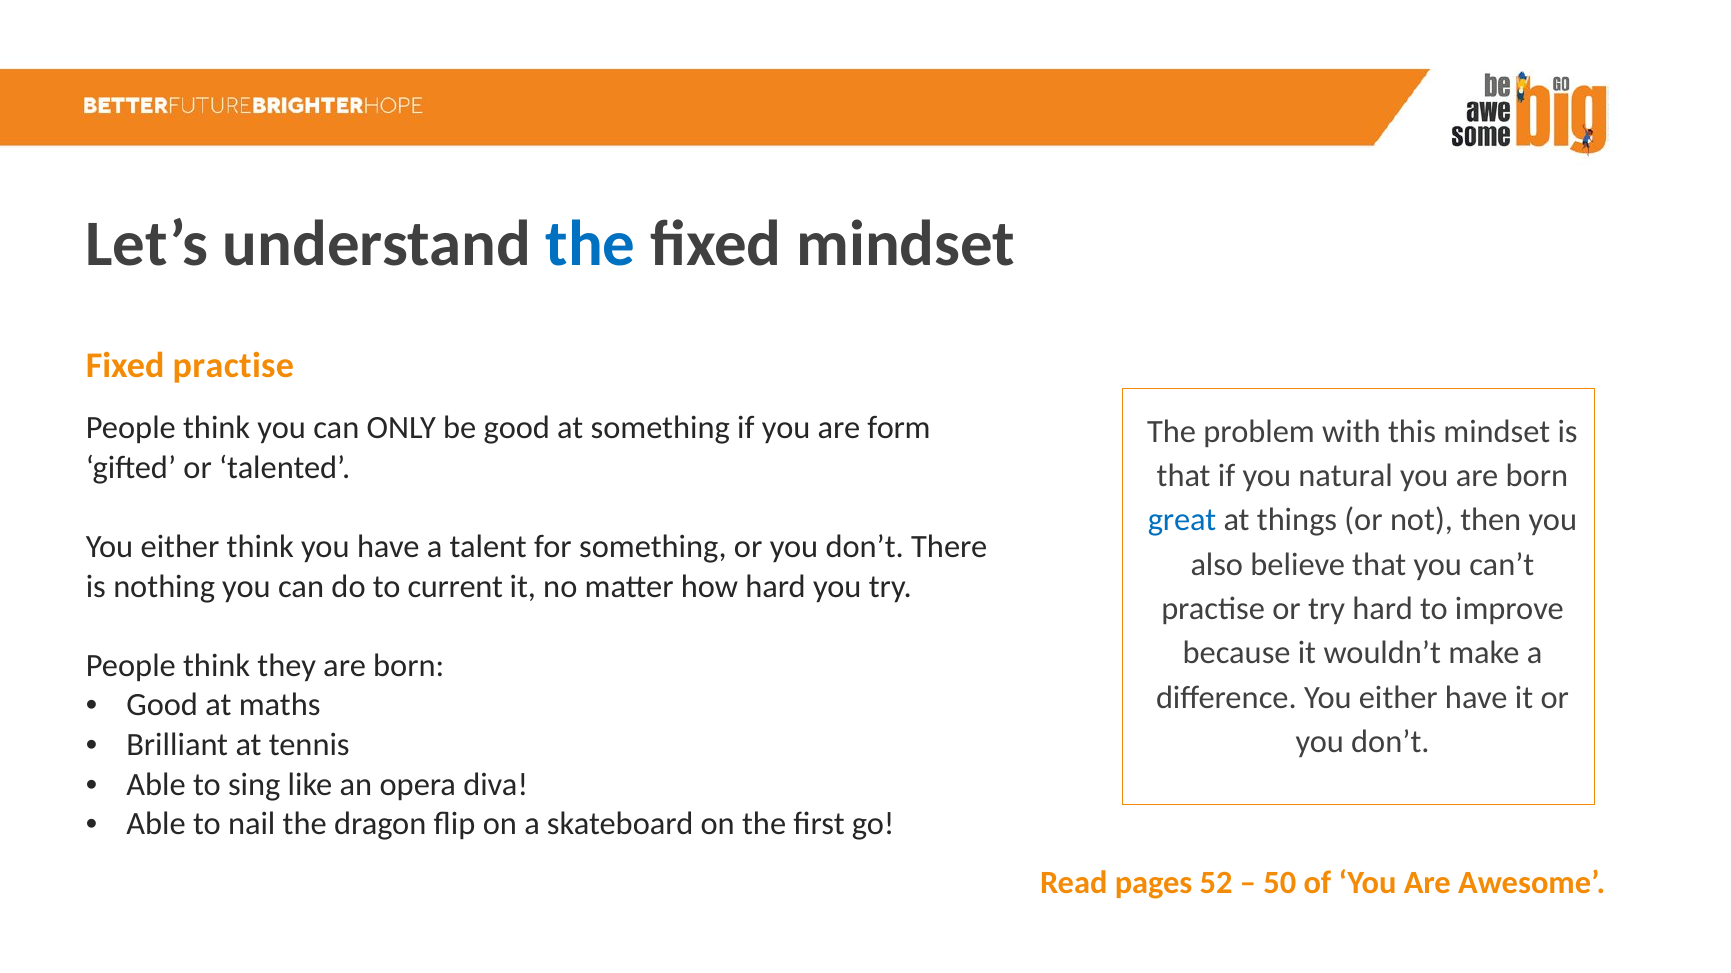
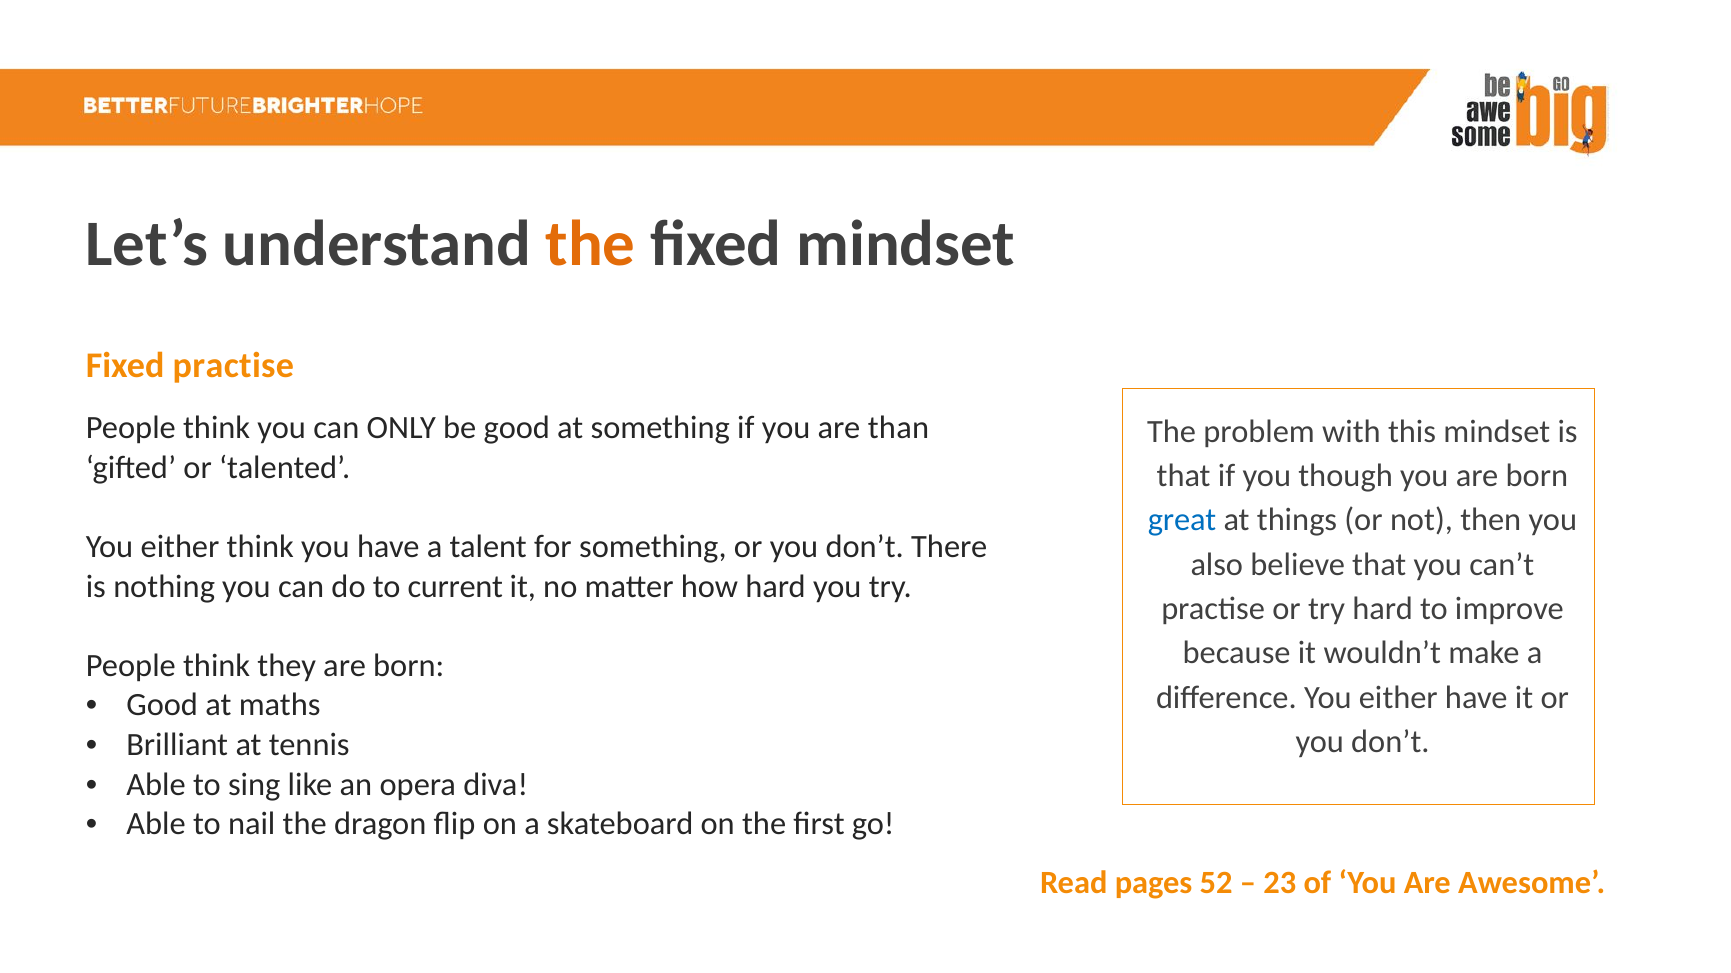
the colour: blue -> orange (591, 245)
form: form -> than (899, 428)
natural: natural -> though (1346, 476)
50: 50 -> 23 (1280, 884)
